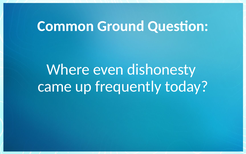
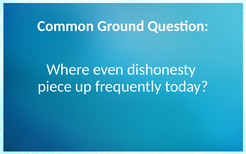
came: came -> piece (55, 86)
